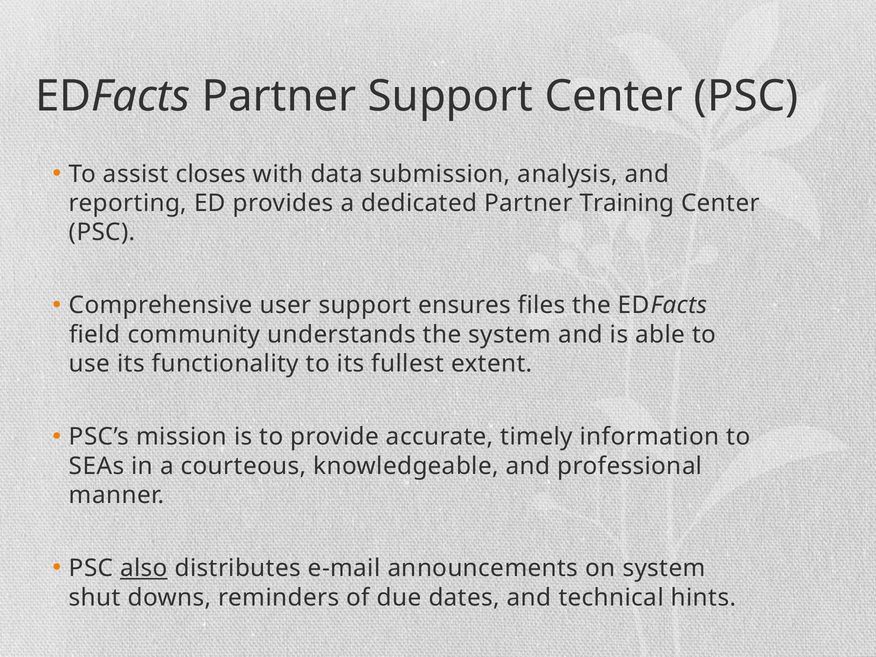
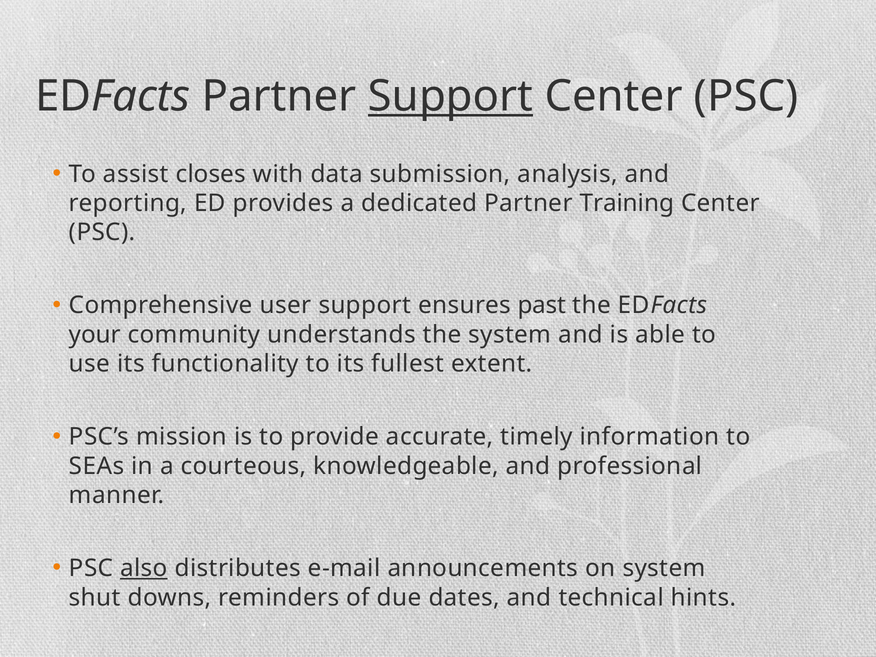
Support underline: none -> present (451, 96)
files: files -> past (542, 305)
field: field -> your (95, 335)
